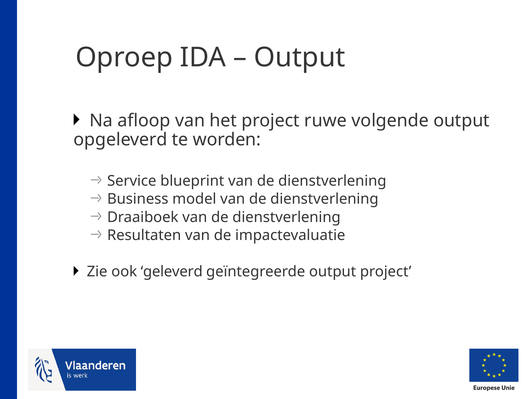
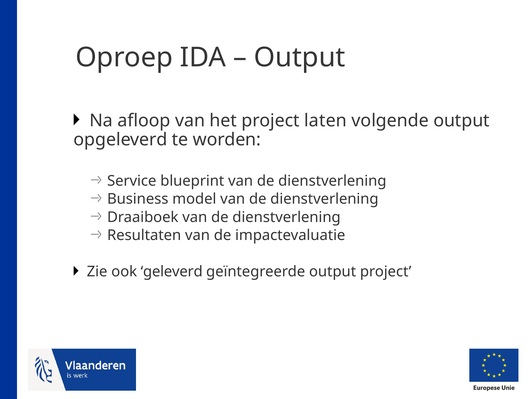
ruwe: ruwe -> laten (326, 121)
